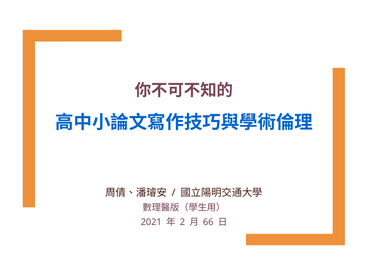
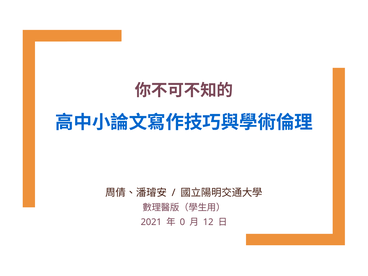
2: 2 -> 0 (182, 222)
66: 66 -> 12 (208, 222)
